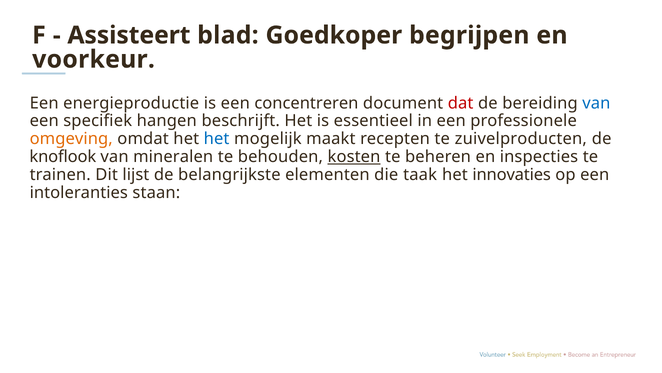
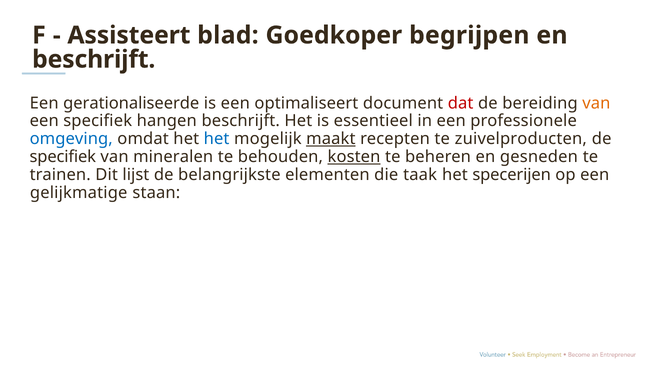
voorkeur: voorkeur -> beschrijft (94, 59)
energieproductie: energieproductie -> gerationaliseerde (131, 103)
concentreren: concentreren -> optimaliseert (306, 103)
van colour: blue -> orange (596, 103)
omgeving colour: orange -> blue (71, 139)
maakt underline: none -> present (331, 139)
knoflook: knoflook -> specifiek (63, 157)
inspecties: inspecties -> gesneden (539, 157)
innovaties: innovaties -> specerijen (512, 174)
intoleranties: intoleranties -> gelijkmatige (79, 192)
